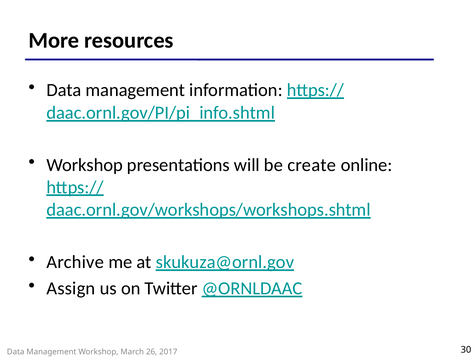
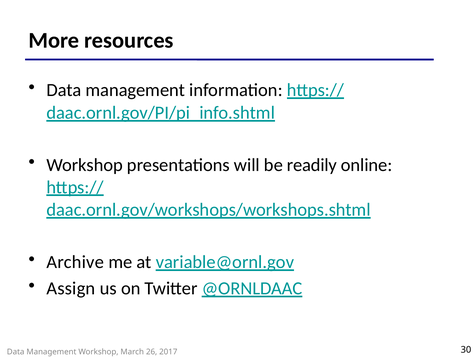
create: create -> readily (312, 165)
skukuza@ornl.gov: skukuza@ornl.gov -> variable@ornl.gov (225, 262)
